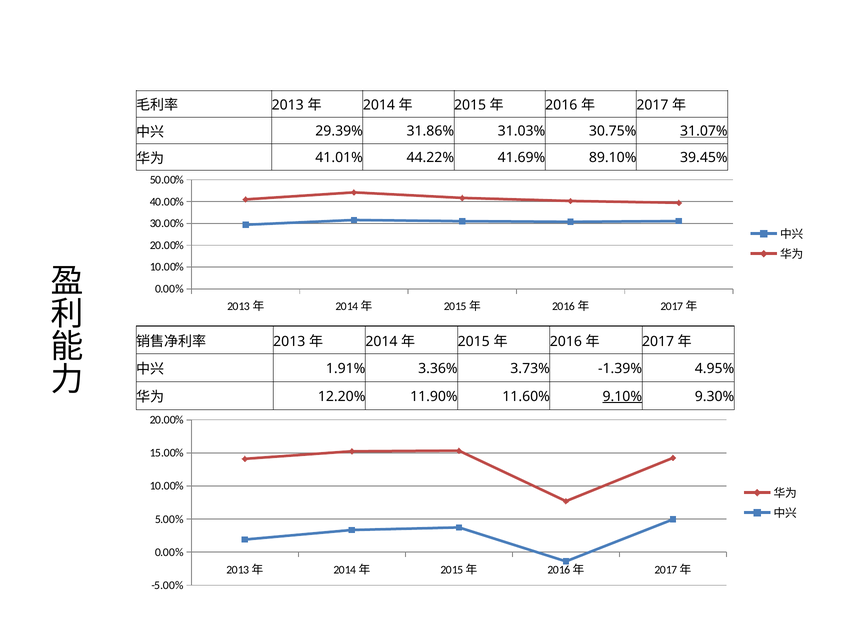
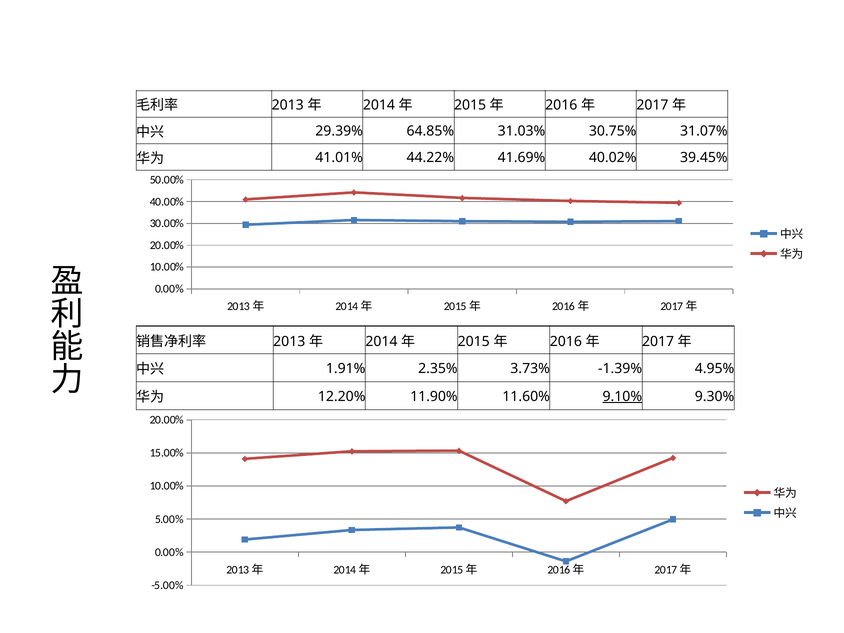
31.86%: 31.86% -> 64.85% (430, 131)
31.07% underline: present -> none (704, 131)
89.10%: 89.10% -> 40.02% (613, 158)
3.36%: 3.36% -> 2.35% (438, 369)
